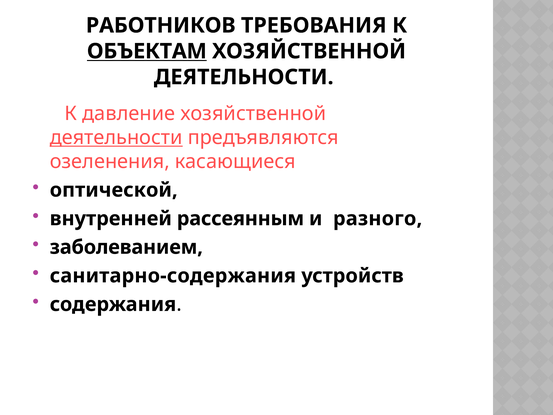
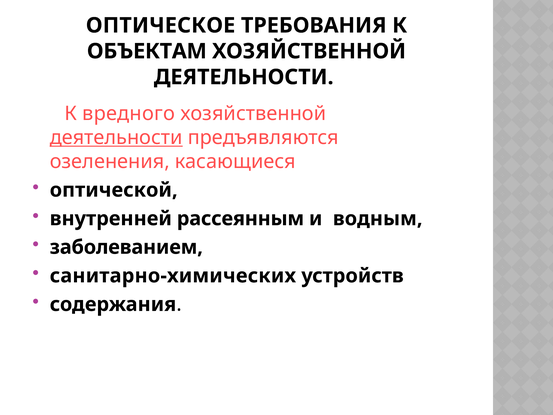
РАБОТНИКОВ: РАБОТНИКОВ -> ОПТИЧЕСКОЕ (161, 25)
ОБЪЕКТАМ underline: present -> none (147, 51)
давление: давление -> вредного (129, 113)
разного: разного -> водным (378, 219)
санитарно-содержания: санитарно-содержания -> санитарно-химических (173, 276)
